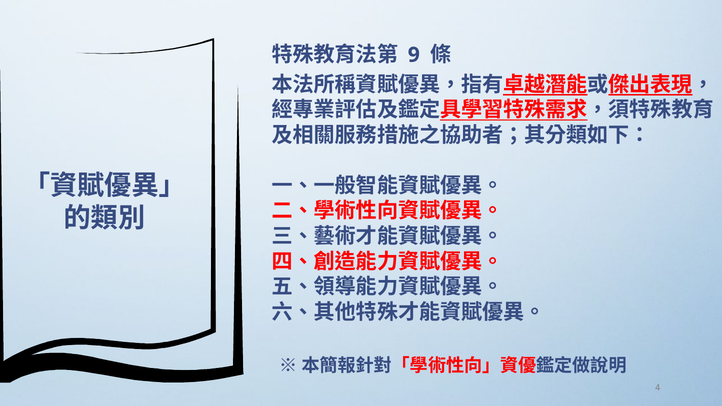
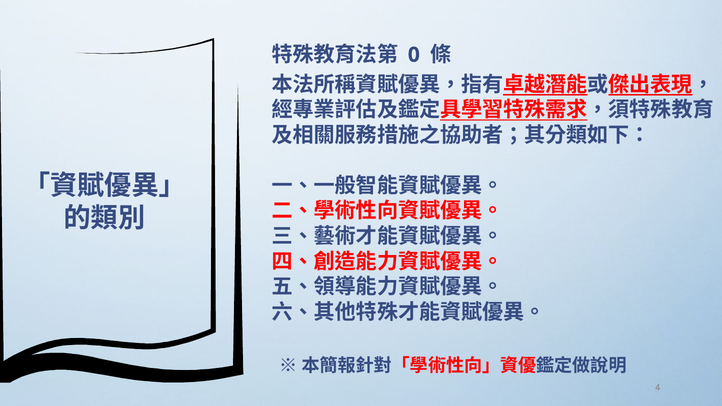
9: 9 -> 0 (414, 55)
